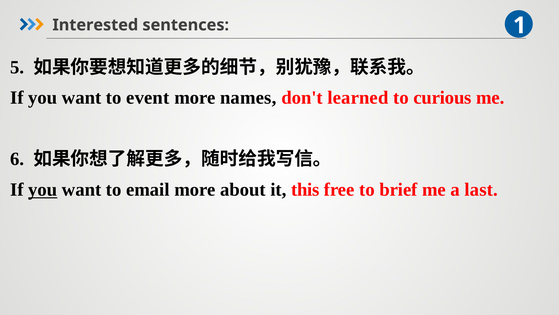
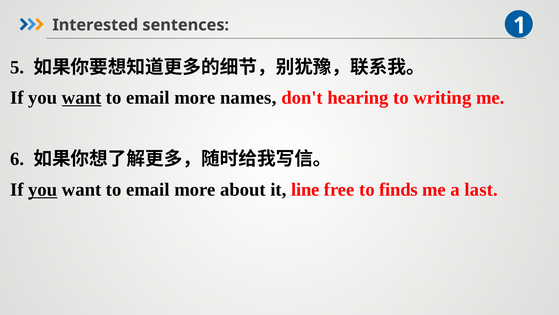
want underline: none -> present (82, 98)
event: event -> email (148, 98)
learned: learned -> hearing (358, 98)
curious: curious -> writing (442, 98)
this: this -> line (305, 189)
brief: brief -> finds (398, 189)
